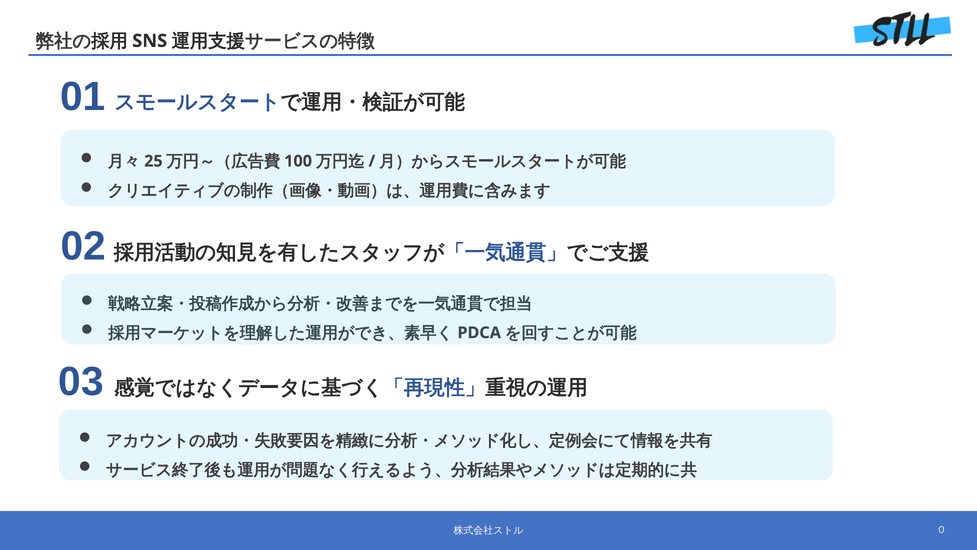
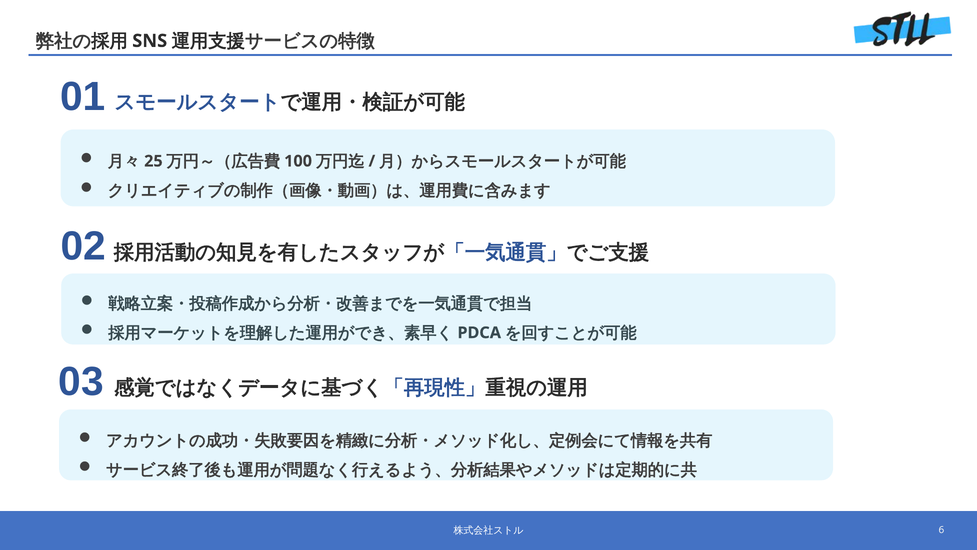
0: 0 -> 6 (942, 529)
